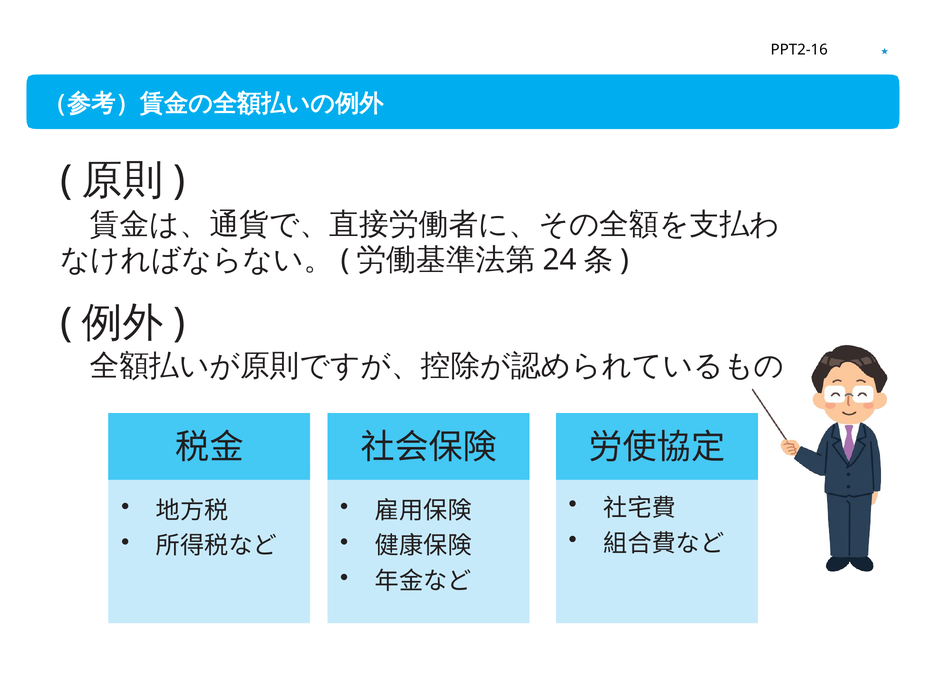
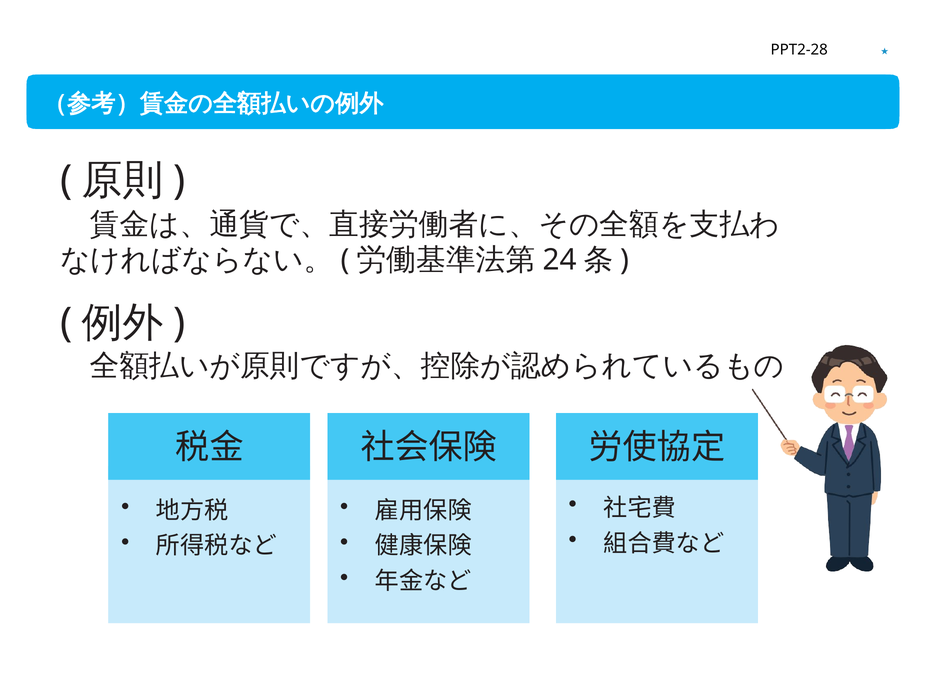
PPT2-16: PPT2-16 -> PPT2-28 (799, 50)
